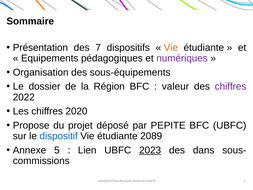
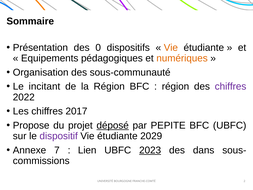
7: 7 -> 0 (98, 47)
numériques colour: purple -> orange (182, 58)
sous-équipements: sous-équipements -> sous-communauté (130, 72)
dossier: dossier -> incitant (44, 86)
valeur: valeur -> région (175, 86)
2020: 2020 -> 2017 (76, 111)
déposé underline: none -> present (113, 125)
dispositif colour: blue -> purple (59, 136)
2089: 2089 -> 2029 (151, 136)
5: 5 -> 7 (57, 150)
